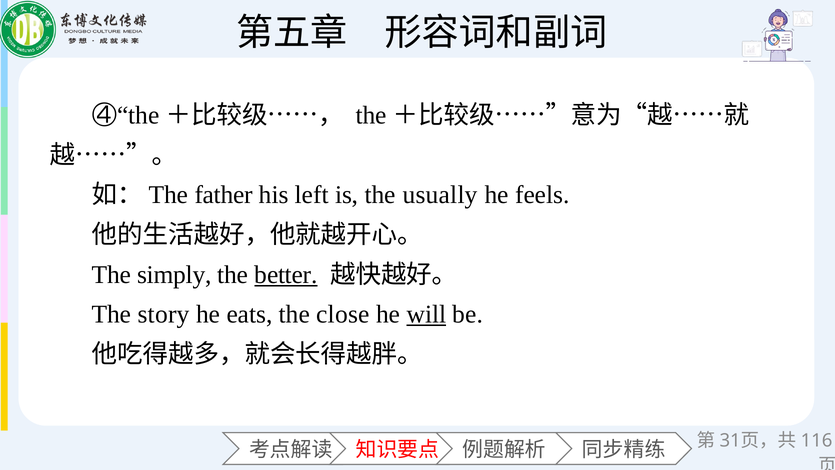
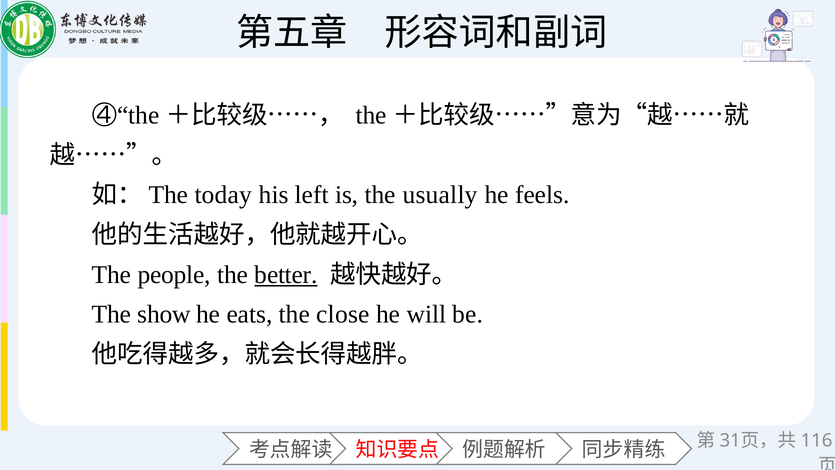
father: father -> today (223, 195)
simply: simply -> people (174, 274)
story: story -> show (164, 314)
will underline: present -> none (426, 314)
